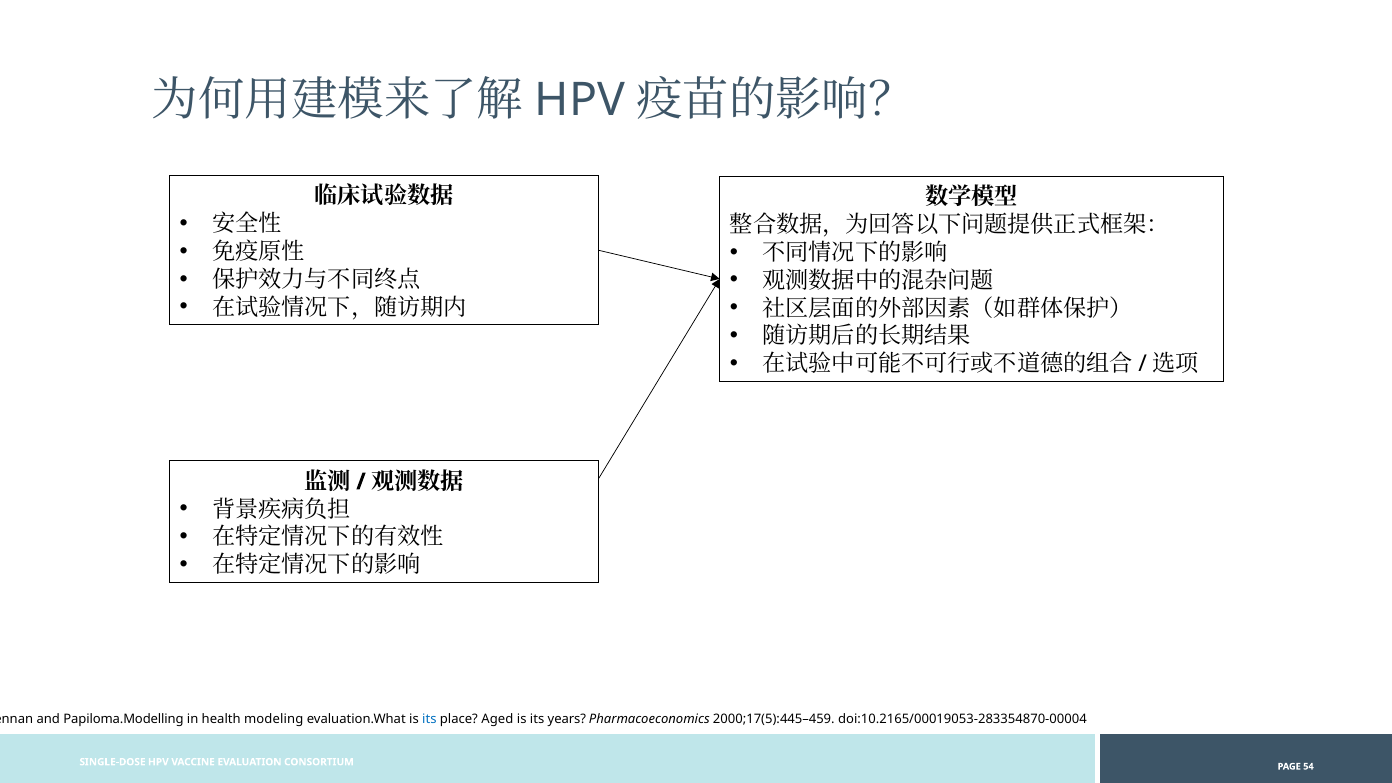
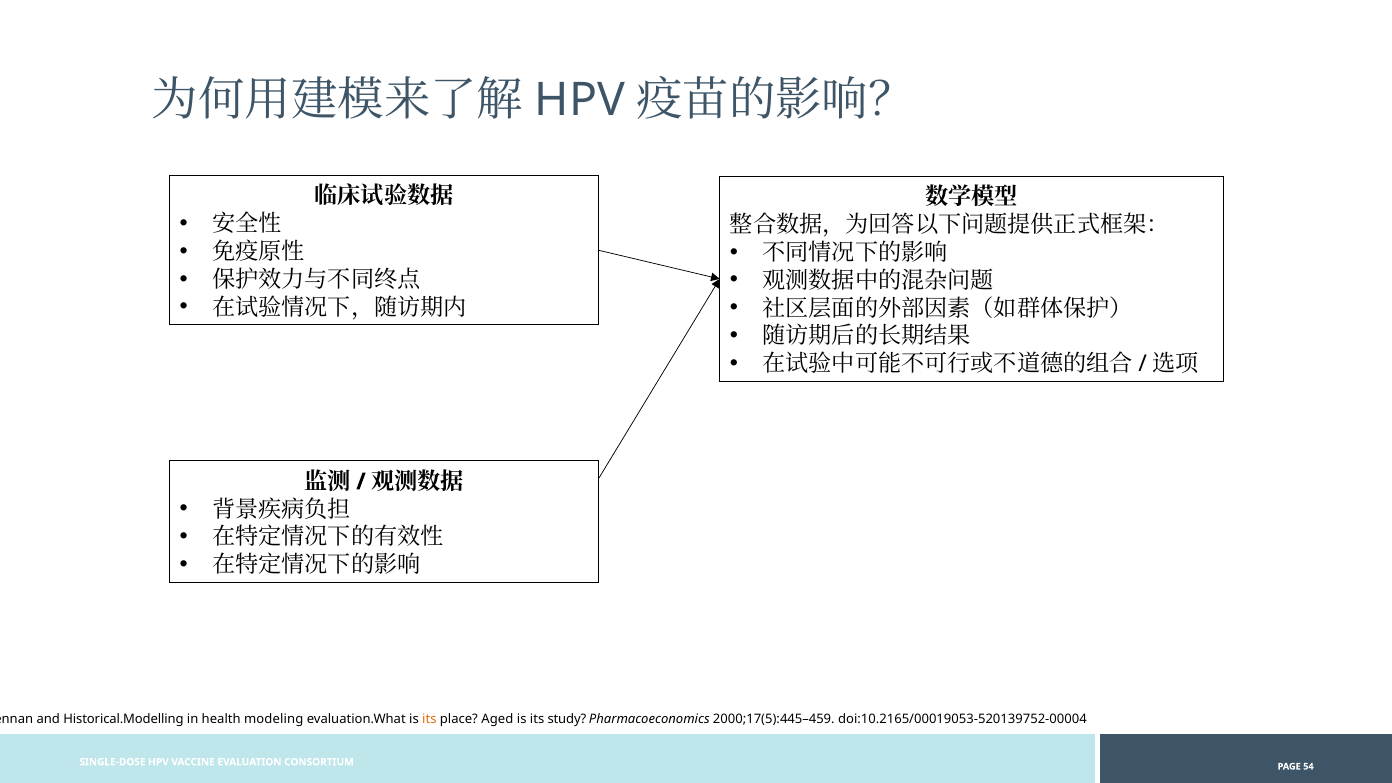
Papiloma.Modelling: Papiloma.Modelling -> Historical.Modelling (124, 719)
its colour: blue -> orange (429, 719)
years: years -> study (567, 719)
doi:10.2165/00019053-283354870-00004: doi:10.2165/00019053-283354870-00004 -> doi:10.2165/00019053-520139752-00004 (962, 719)
